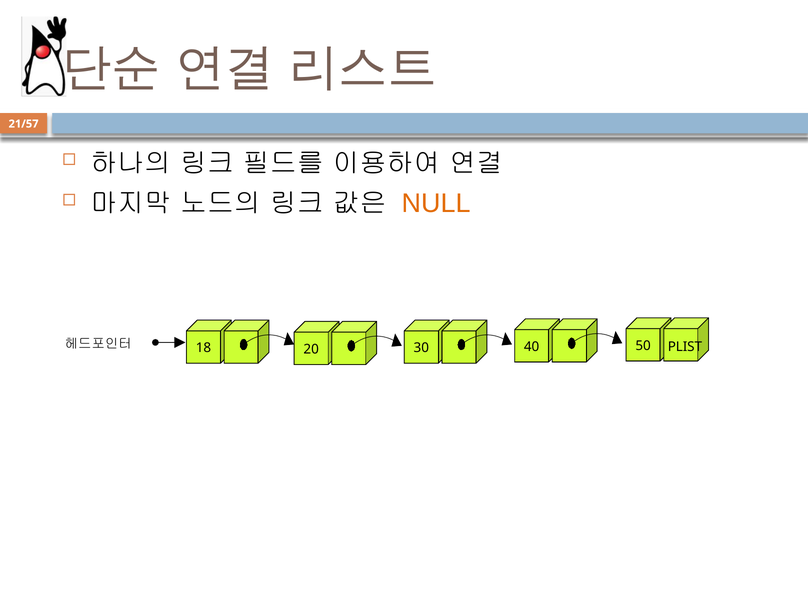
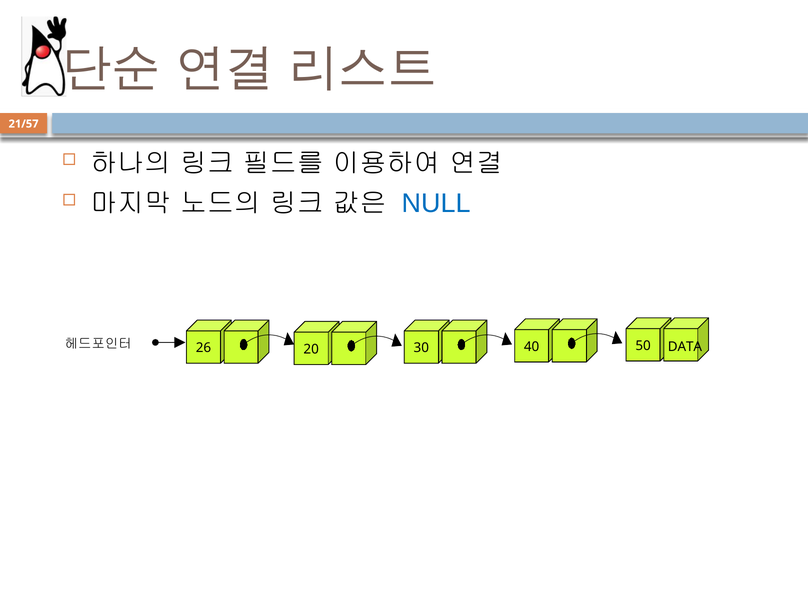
NULL colour: orange -> blue (436, 204)
18: 18 -> 26 (203, 348)
PLIST: PLIST -> DATA (685, 347)
